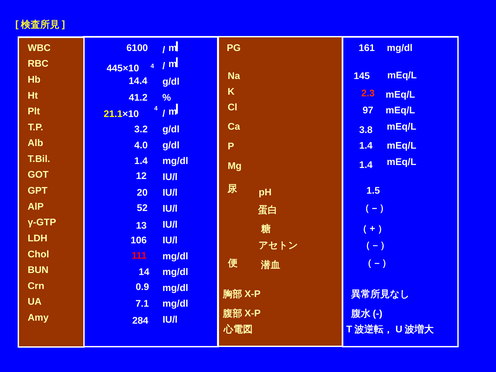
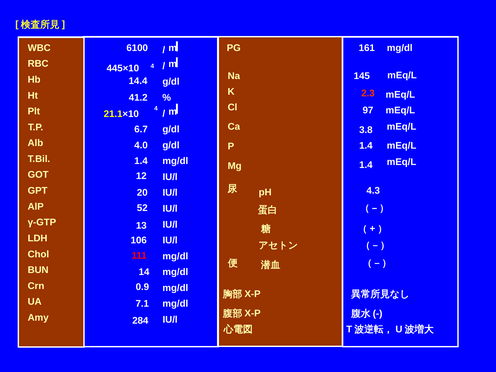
3.2: 3.2 -> 6.7 (141, 129)
1.5: 1.5 -> 4.3 (373, 191)
